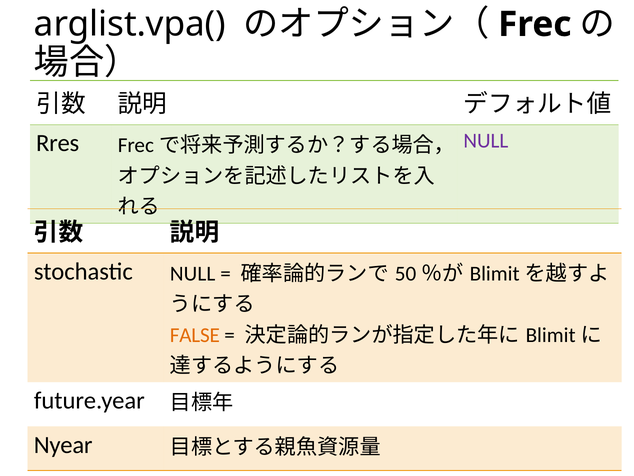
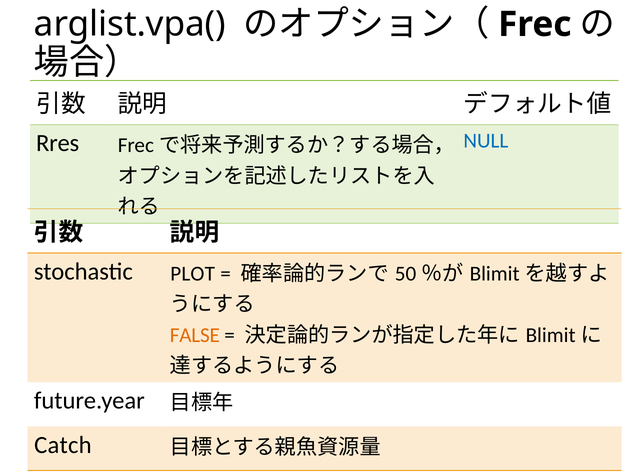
NULL colour: purple -> blue (486, 141)
stochastic NULL: NULL -> PLOT (193, 273)
Nyear: Nyear -> Catch (63, 444)
